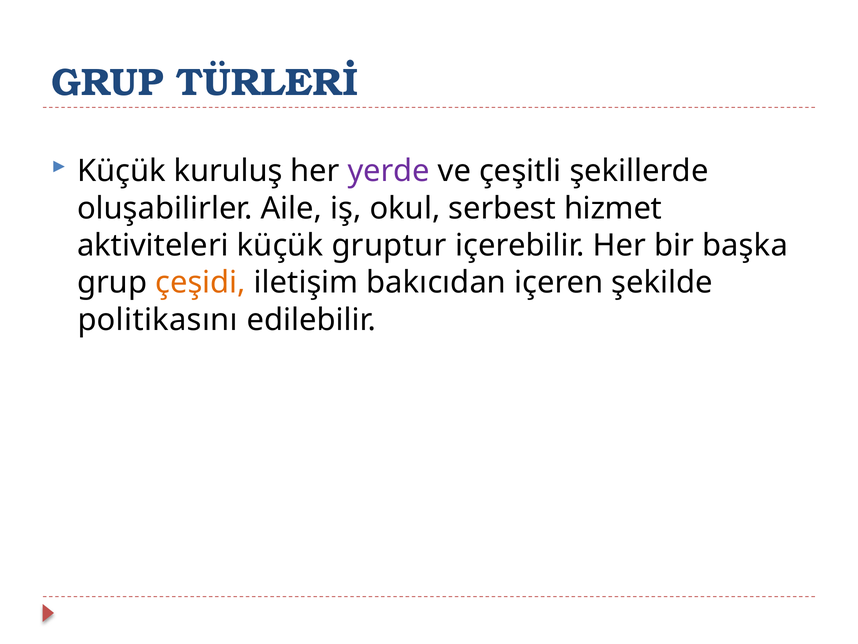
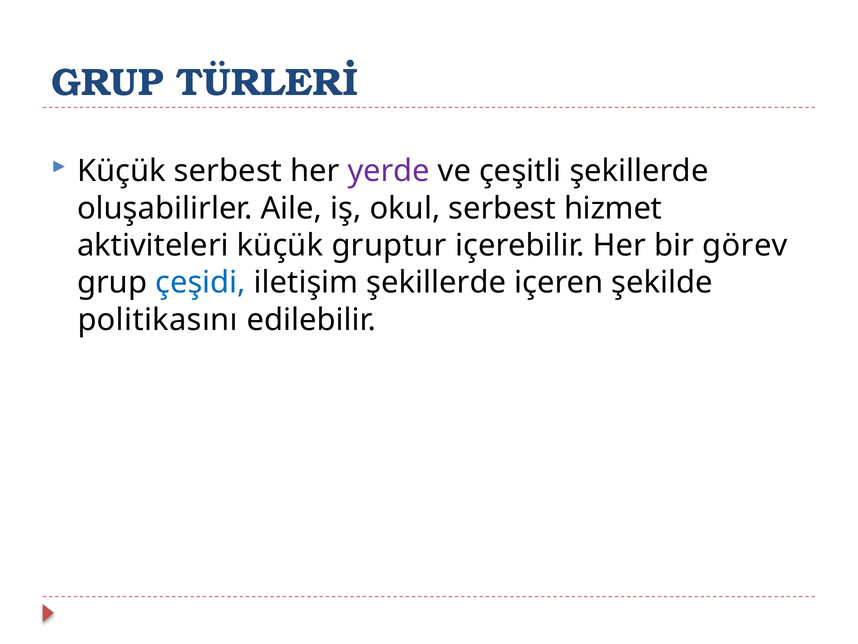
Küçük kuruluş: kuruluş -> serbest (228, 171)
başka: başka -> görev (745, 245)
çeşidi colour: orange -> blue (200, 283)
iletişim bakıcıdan: bakıcıdan -> şekillerde (436, 283)
